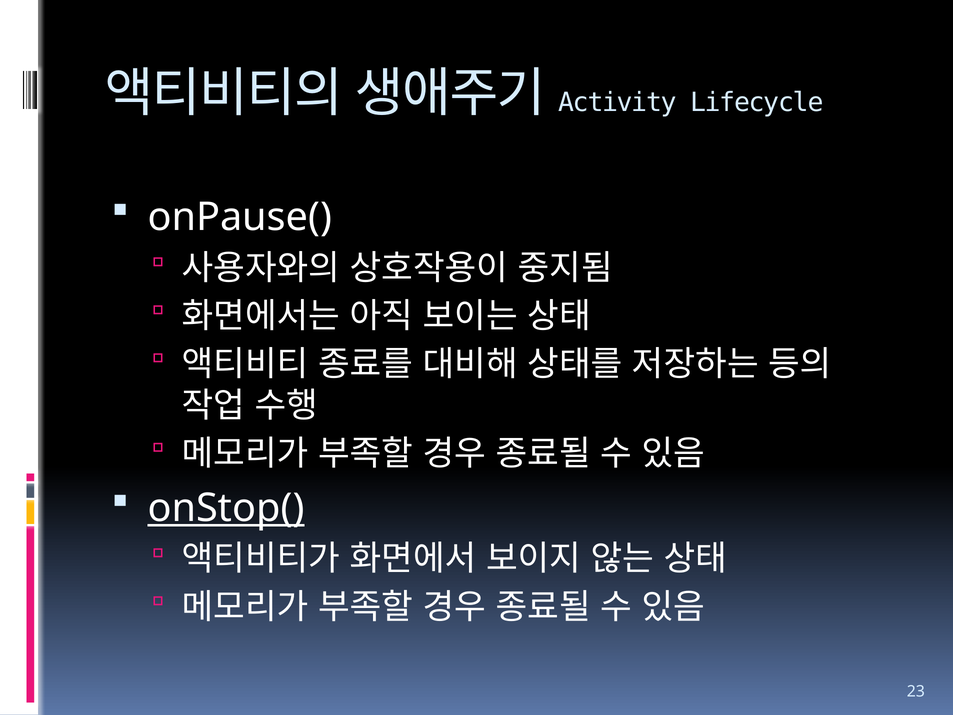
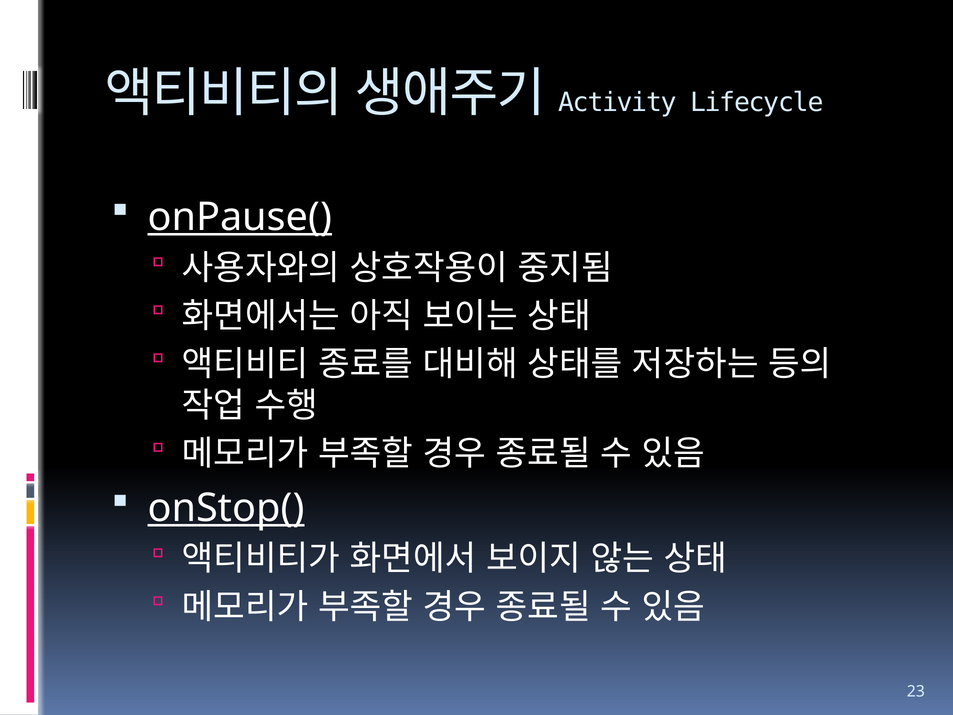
onPause( underline: none -> present (240, 217)
